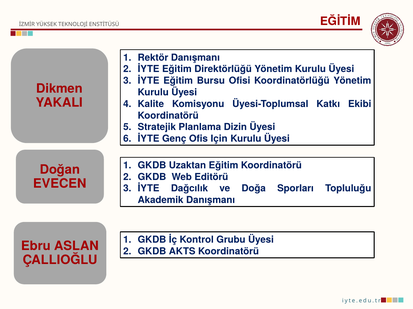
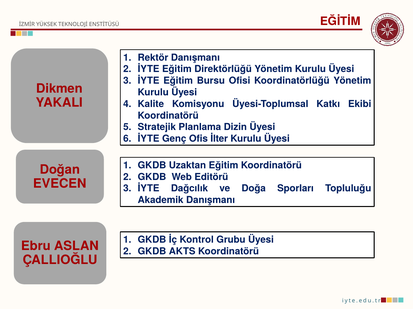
Için: Için -> İlter (219, 139)
